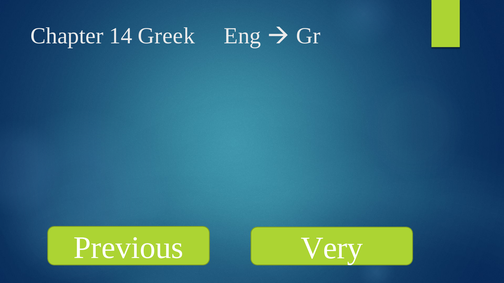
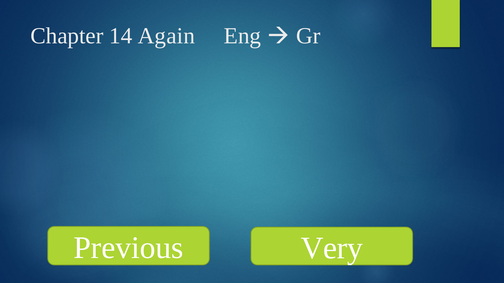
Greek: Greek -> Again (166, 36)
